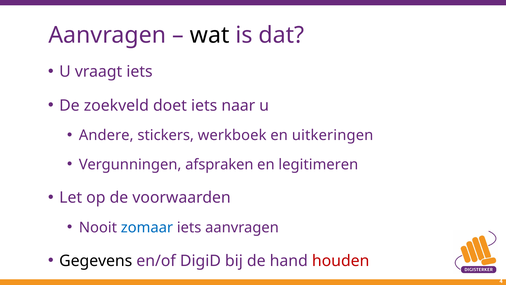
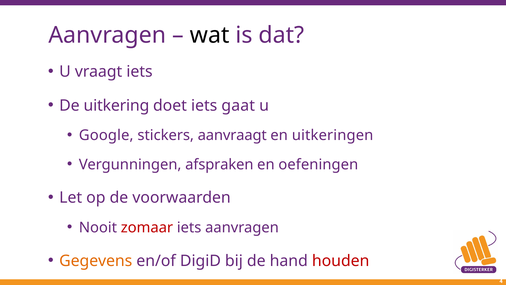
zoekveld: zoekveld -> uitkering (116, 105)
naar: naar -> gaat (238, 105)
Andere: Andere -> Google (106, 135)
werkboek: werkboek -> aanvraagt (232, 135)
legitimeren: legitimeren -> oefeningen (318, 164)
zomaar colour: blue -> red (147, 227)
Gegevens colour: black -> orange (96, 260)
